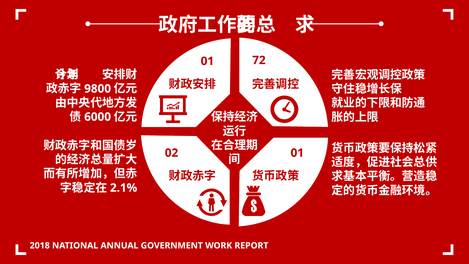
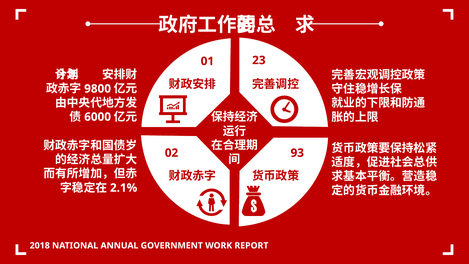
72: 72 -> 23 (259, 60)
02 01: 01 -> 93 (297, 153)
